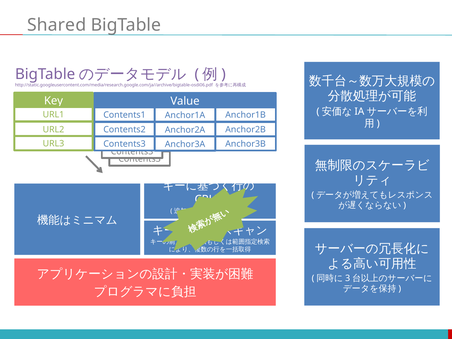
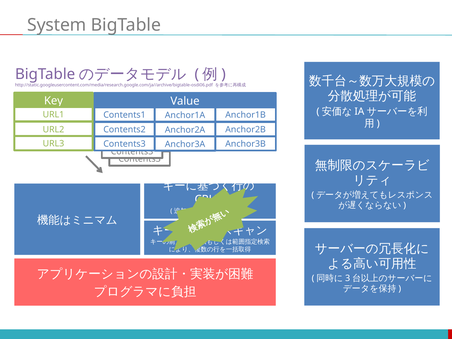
Shared: Shared -> System (57, 25)
